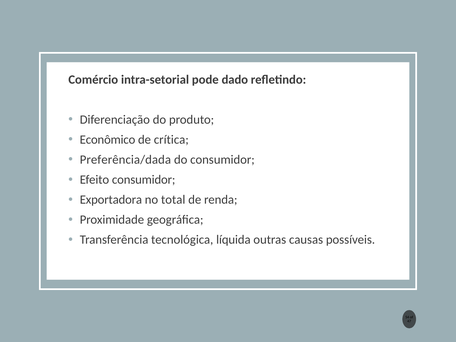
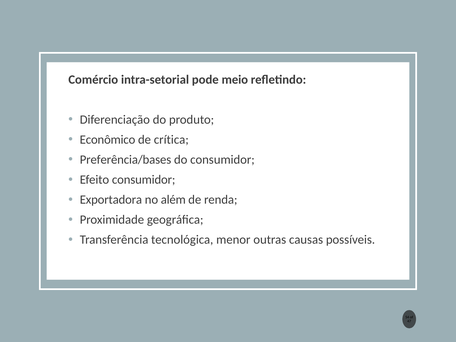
dado: dado -> meio (235, 80)
Preferência/dada: Preferência/dada -> Preferência/bases (125, 160)
total: total -> além (173, 200)
líquida: líquida -> menor (233, 240)
